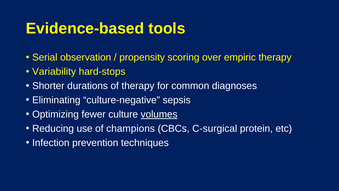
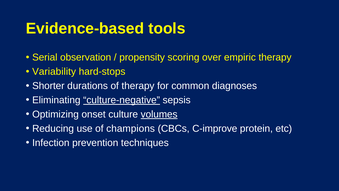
culture-negative underline: none -> present (122, 100)
fewer: fewer -> onset (94, 114)
C-surgical: C-surgical -> C-improve (215, 128)
